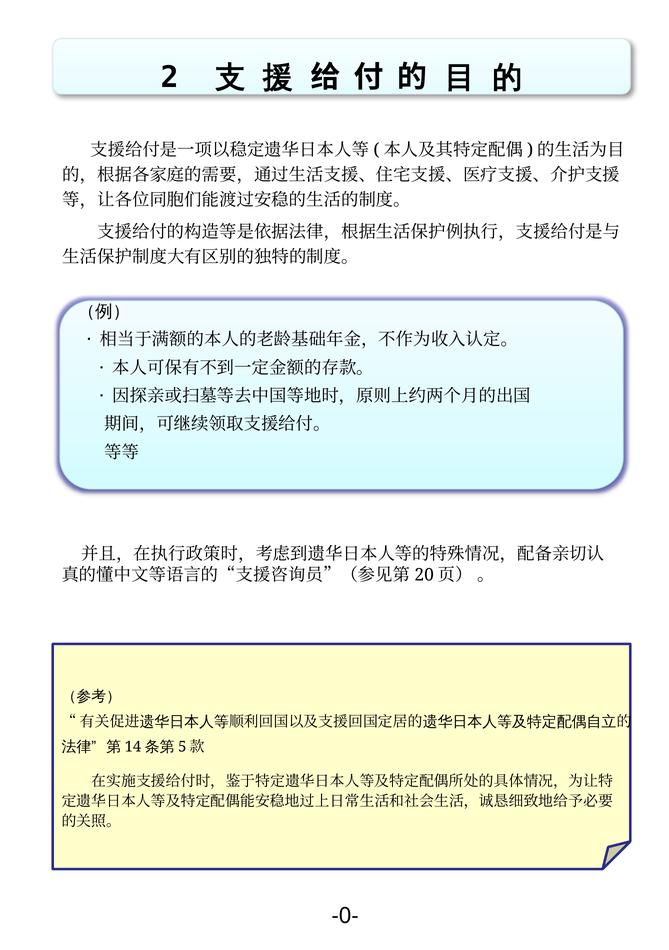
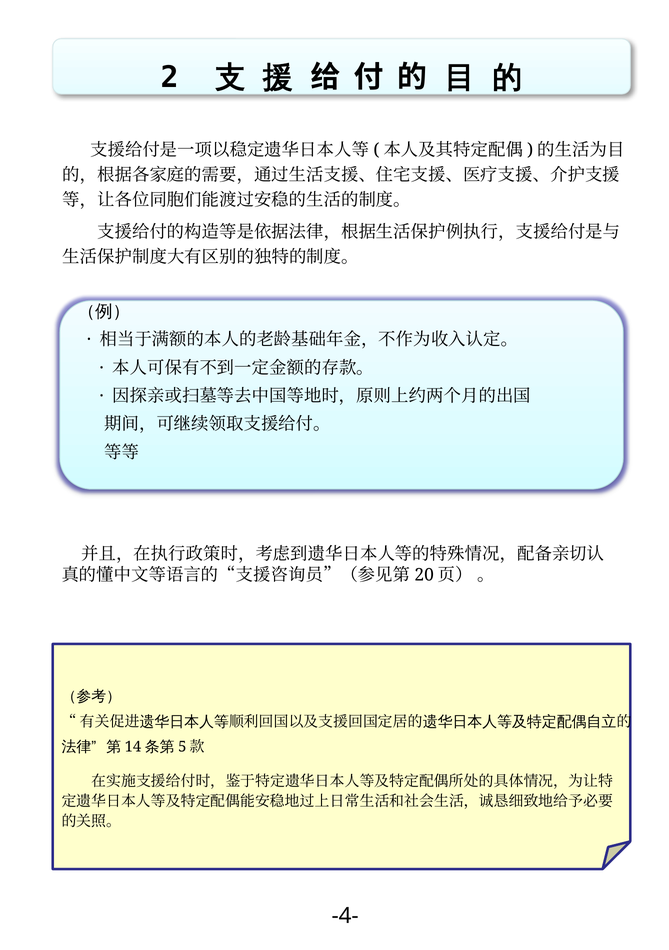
-0-: -0- -> -4- (345, 916)
